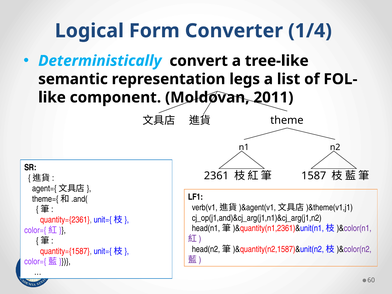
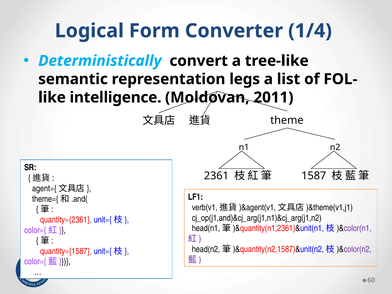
component: component -> intelligence (116, 97)
